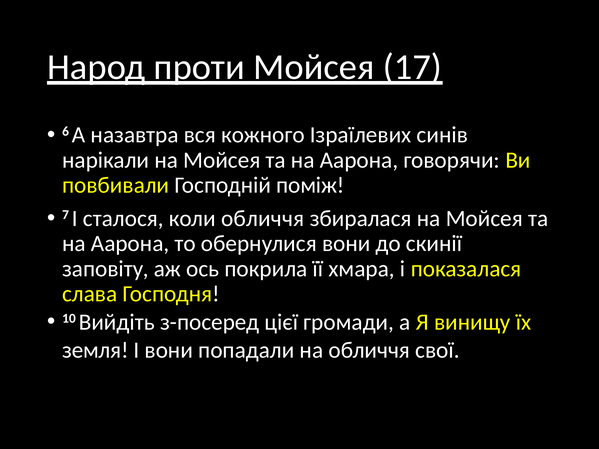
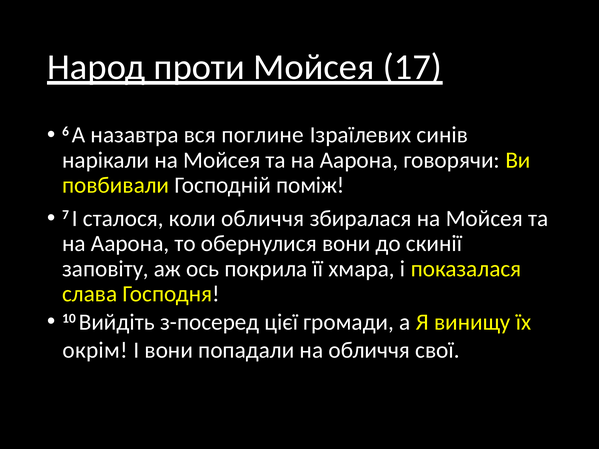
кожного: кожного -> поглине (263, 135)
земля: земля -> окрім (95, 350)
